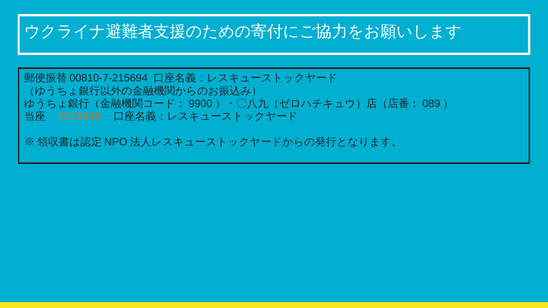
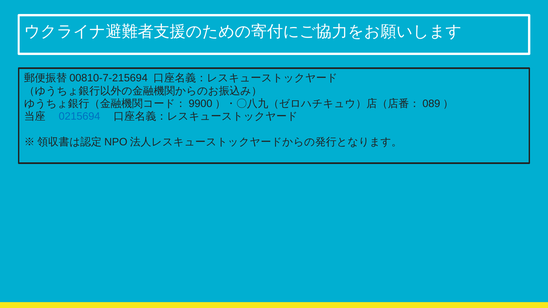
0215694 colour: orange -> blue (79, 117)
